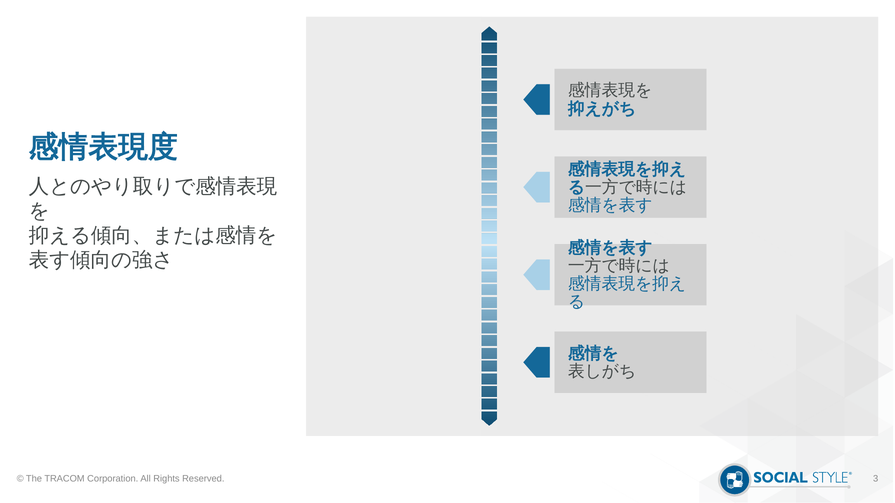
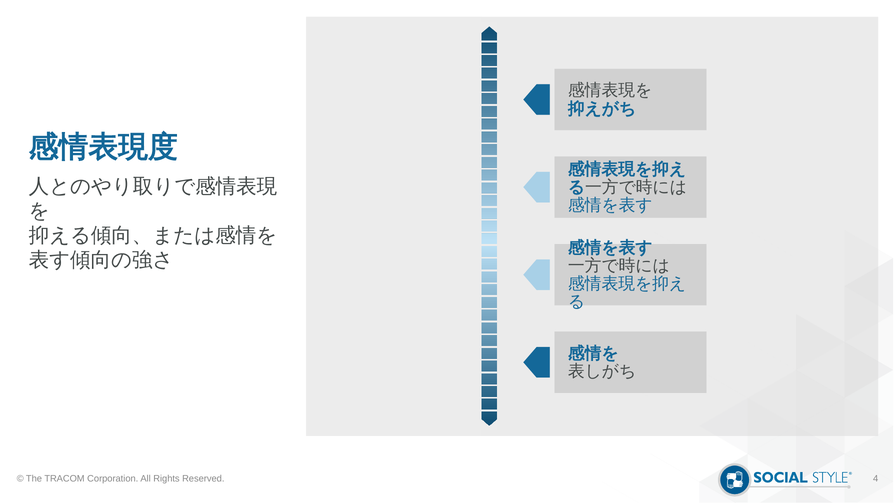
3: 3 -> 4 (876, 479)
